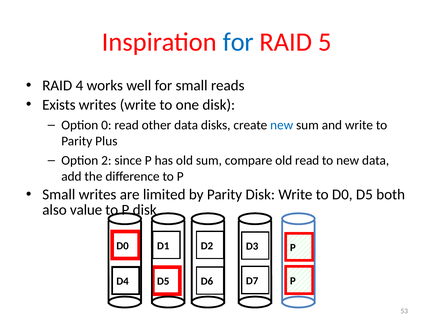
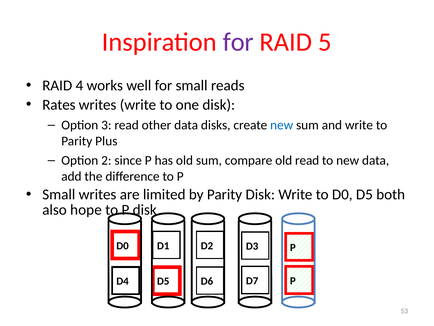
for colour: blue -> purple (238, 42)
Exists: Exists -> Rates (59, 105)
0: 0 -> 3 (106, 125)
value: value -> hope (86, 210)
